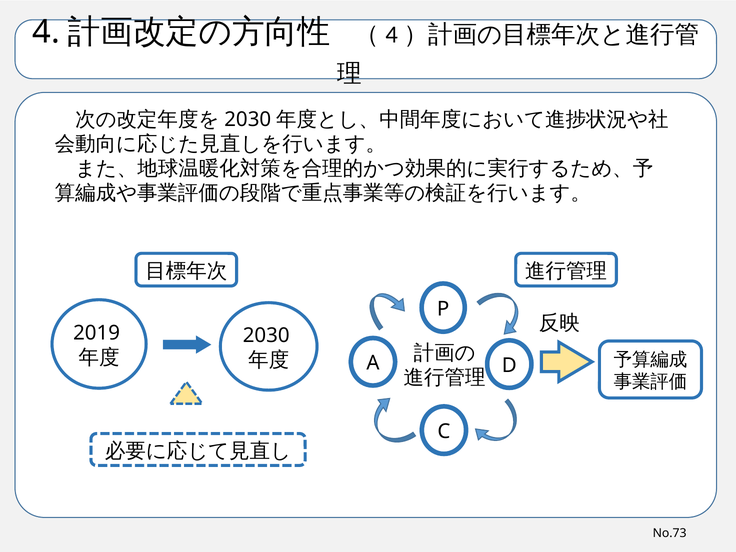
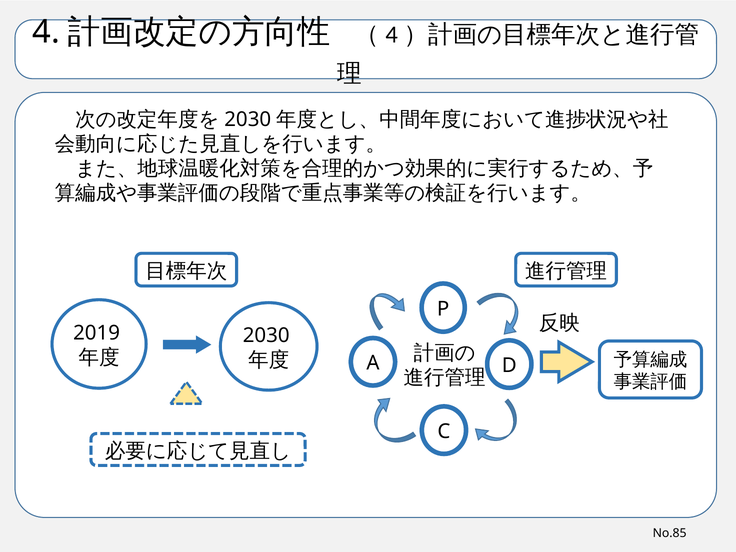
No.73: No.73 -> No.85 (670, 533)
